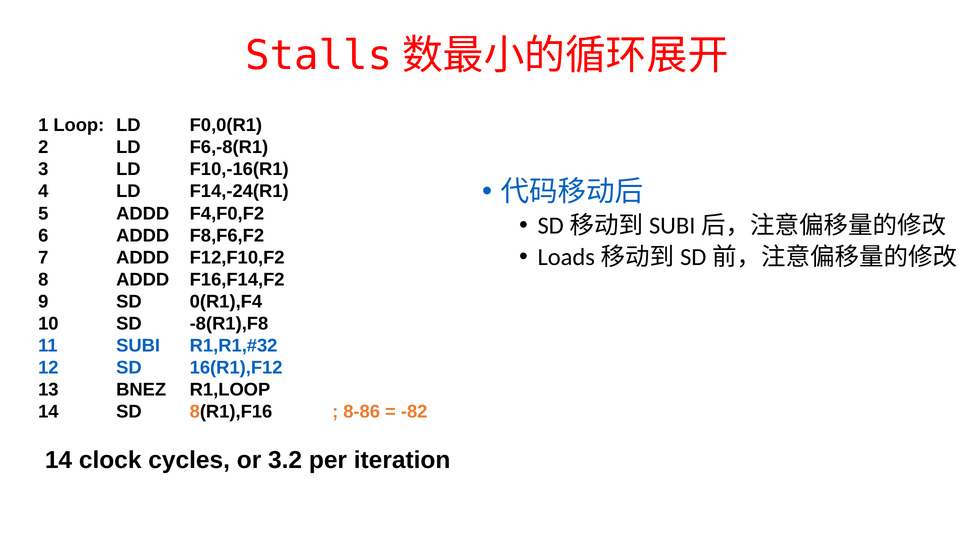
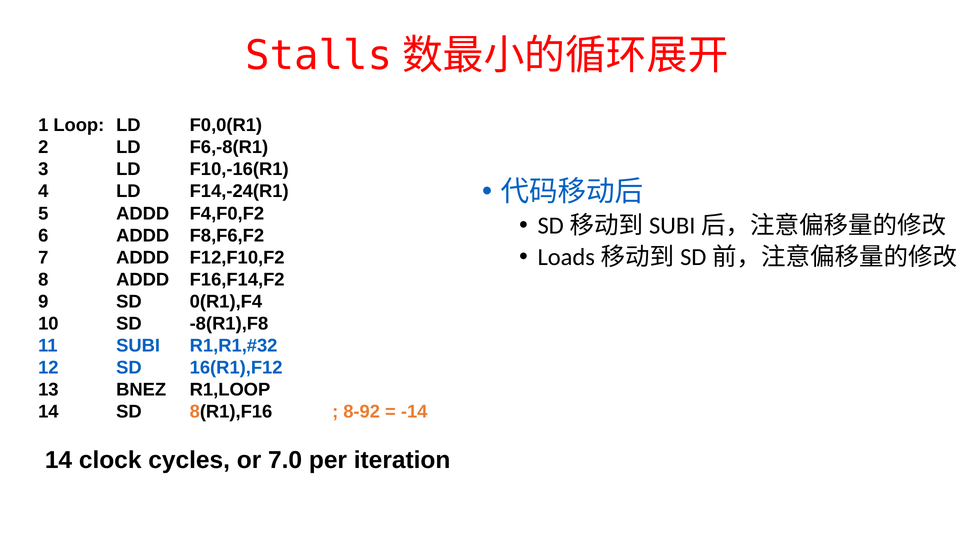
8-86: 8-86 -> 8-92 (362, 412)
-82: -82 -> -14 (414, 412)
3.2: 3.2 -> 7.0 (285, 460)
